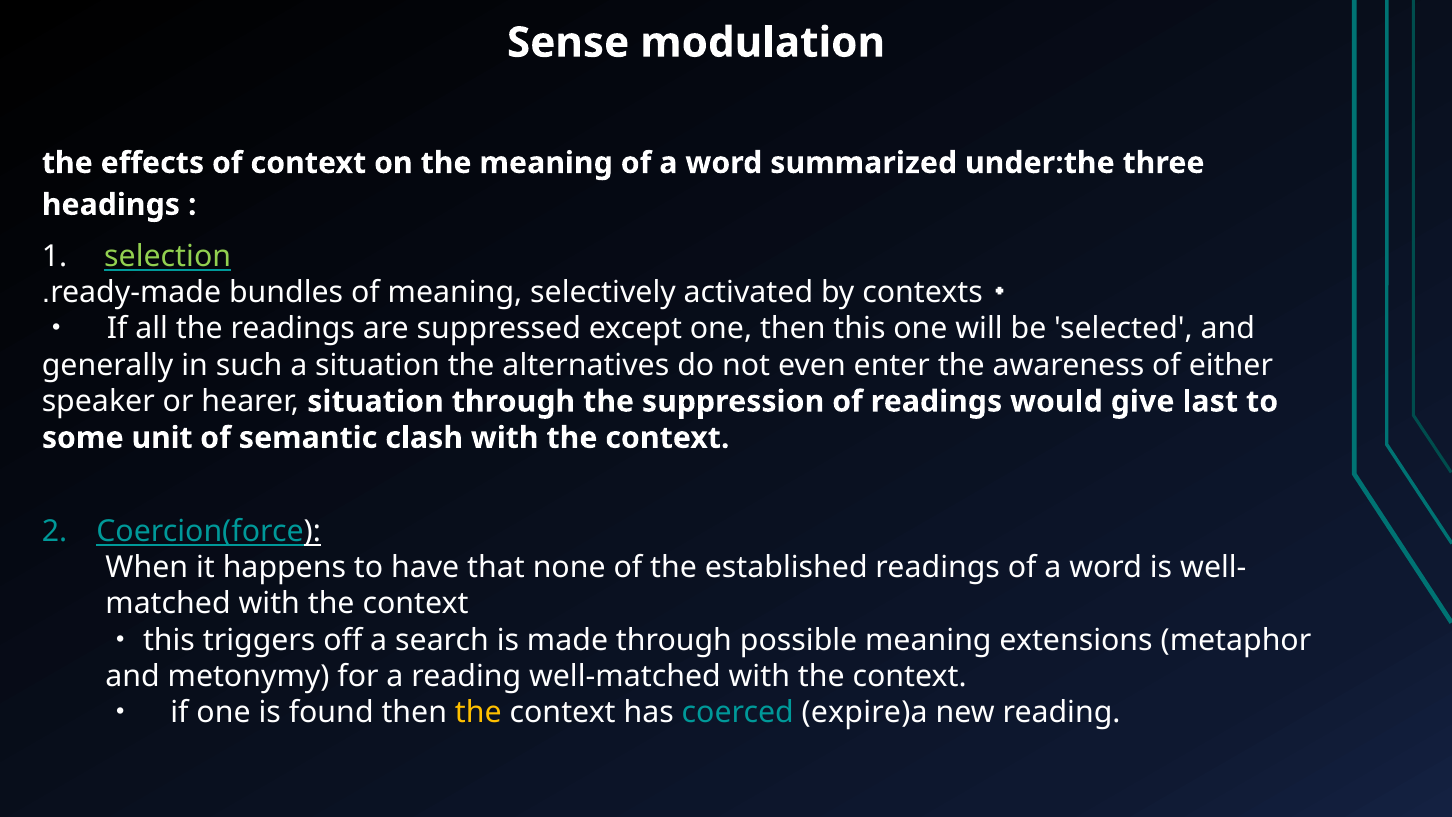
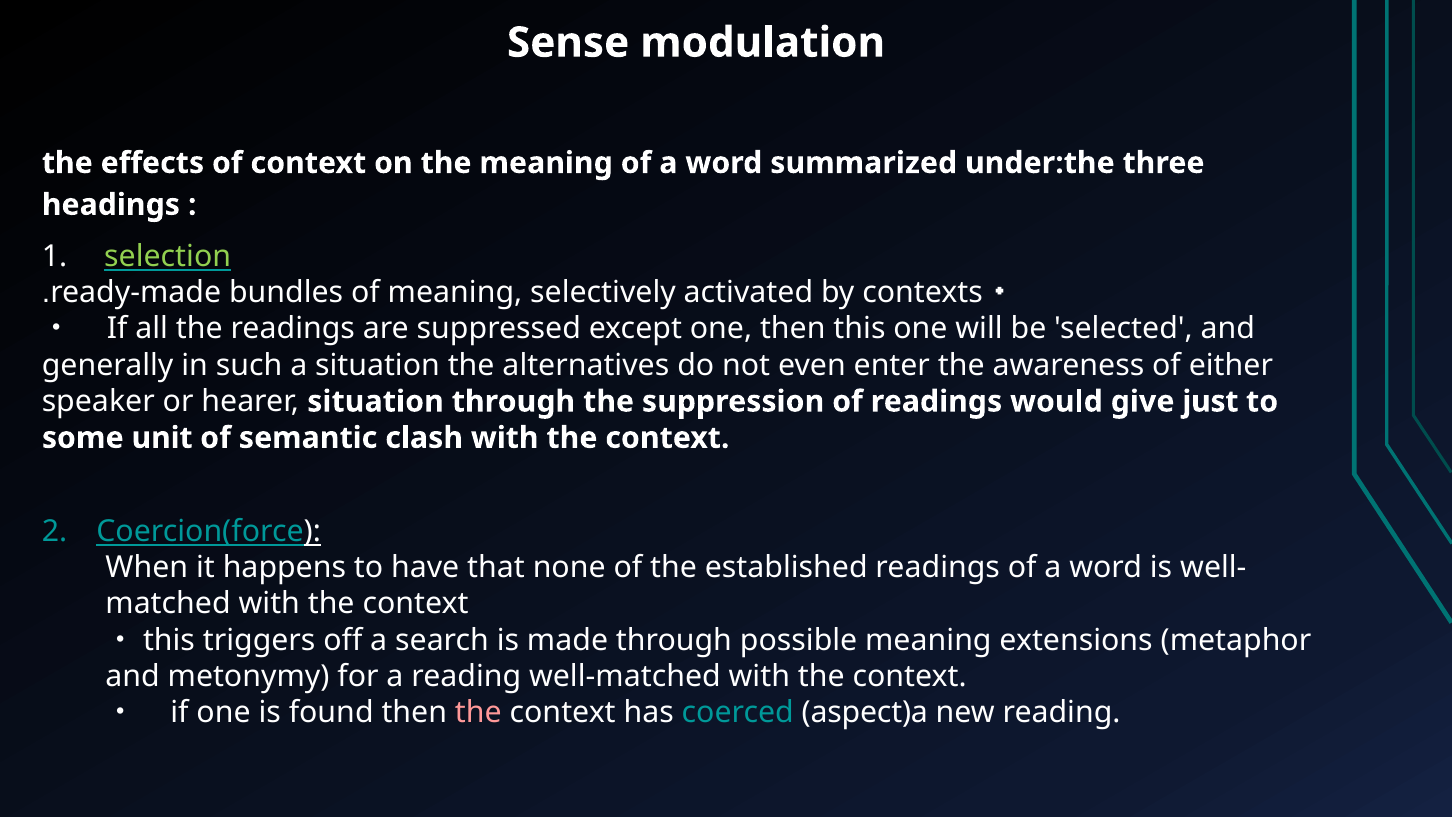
last: last -> just (1210, 402)
the colour: yellow -> pink (478, 713)
expire)a: expire)a -> aspect)a (865, 713)
